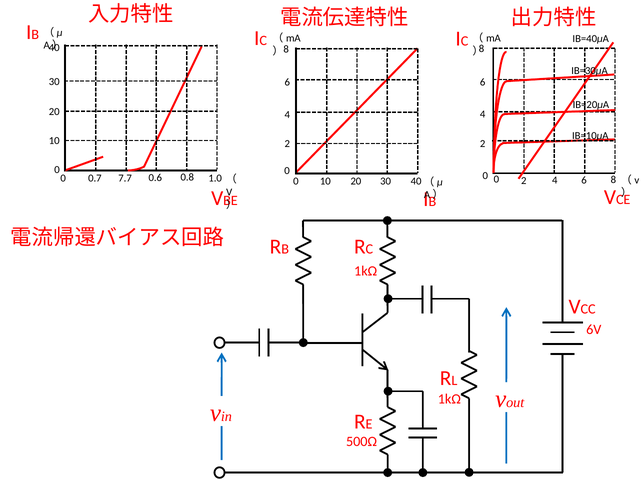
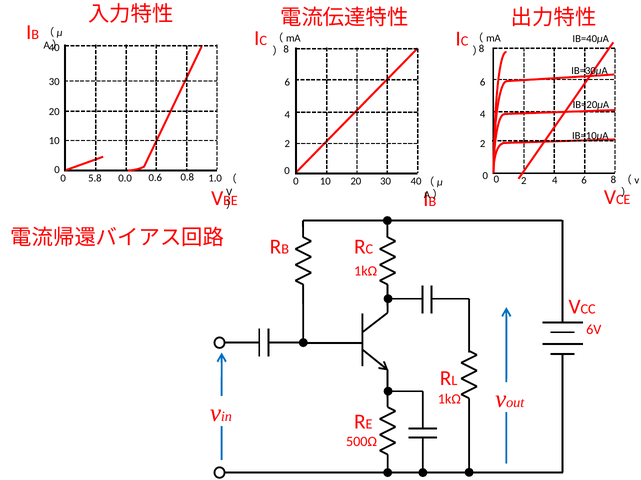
7.7: 7.7 -> 0.0 (125, 178)
0.7: 0.7 -> 5.8 (95, 179)
